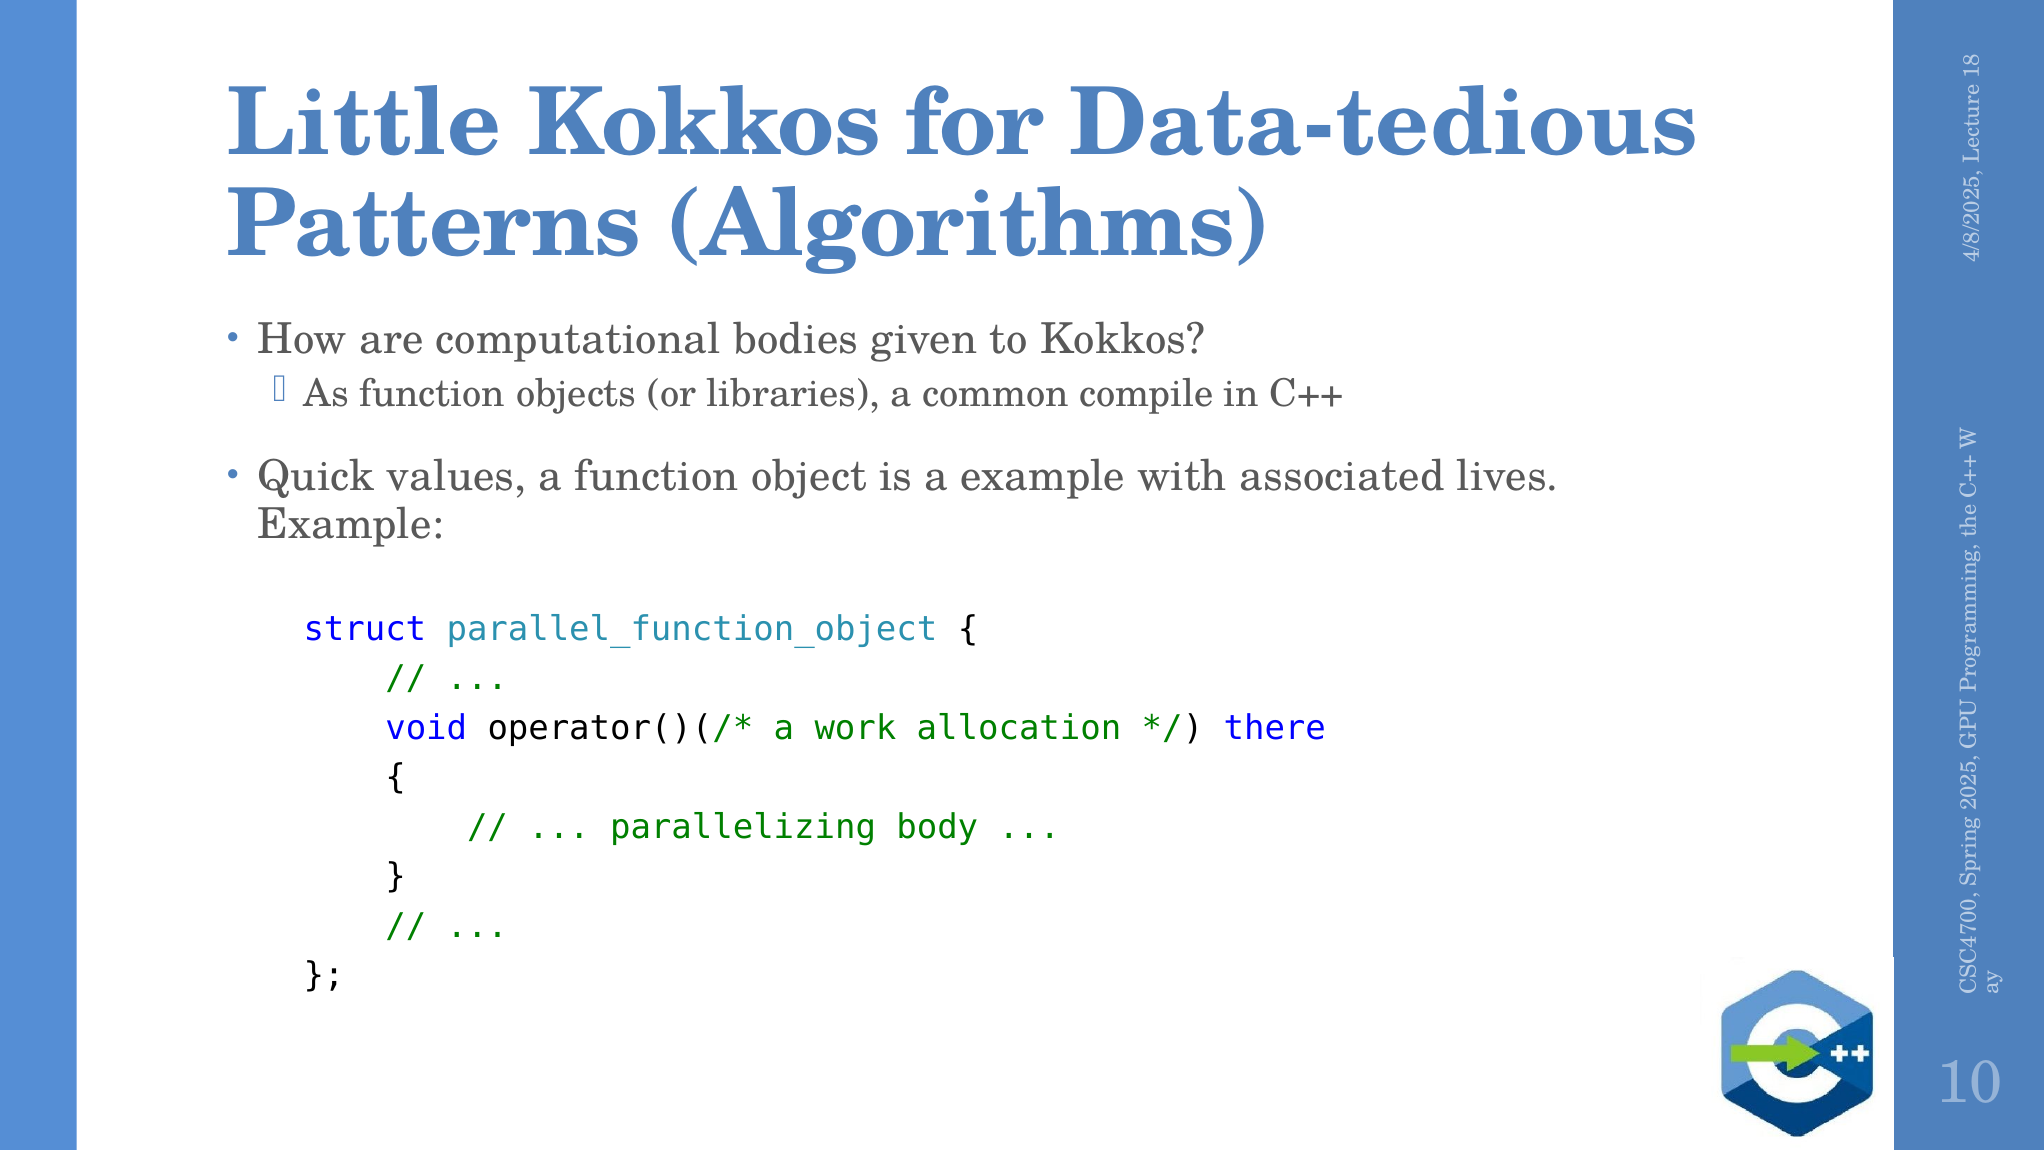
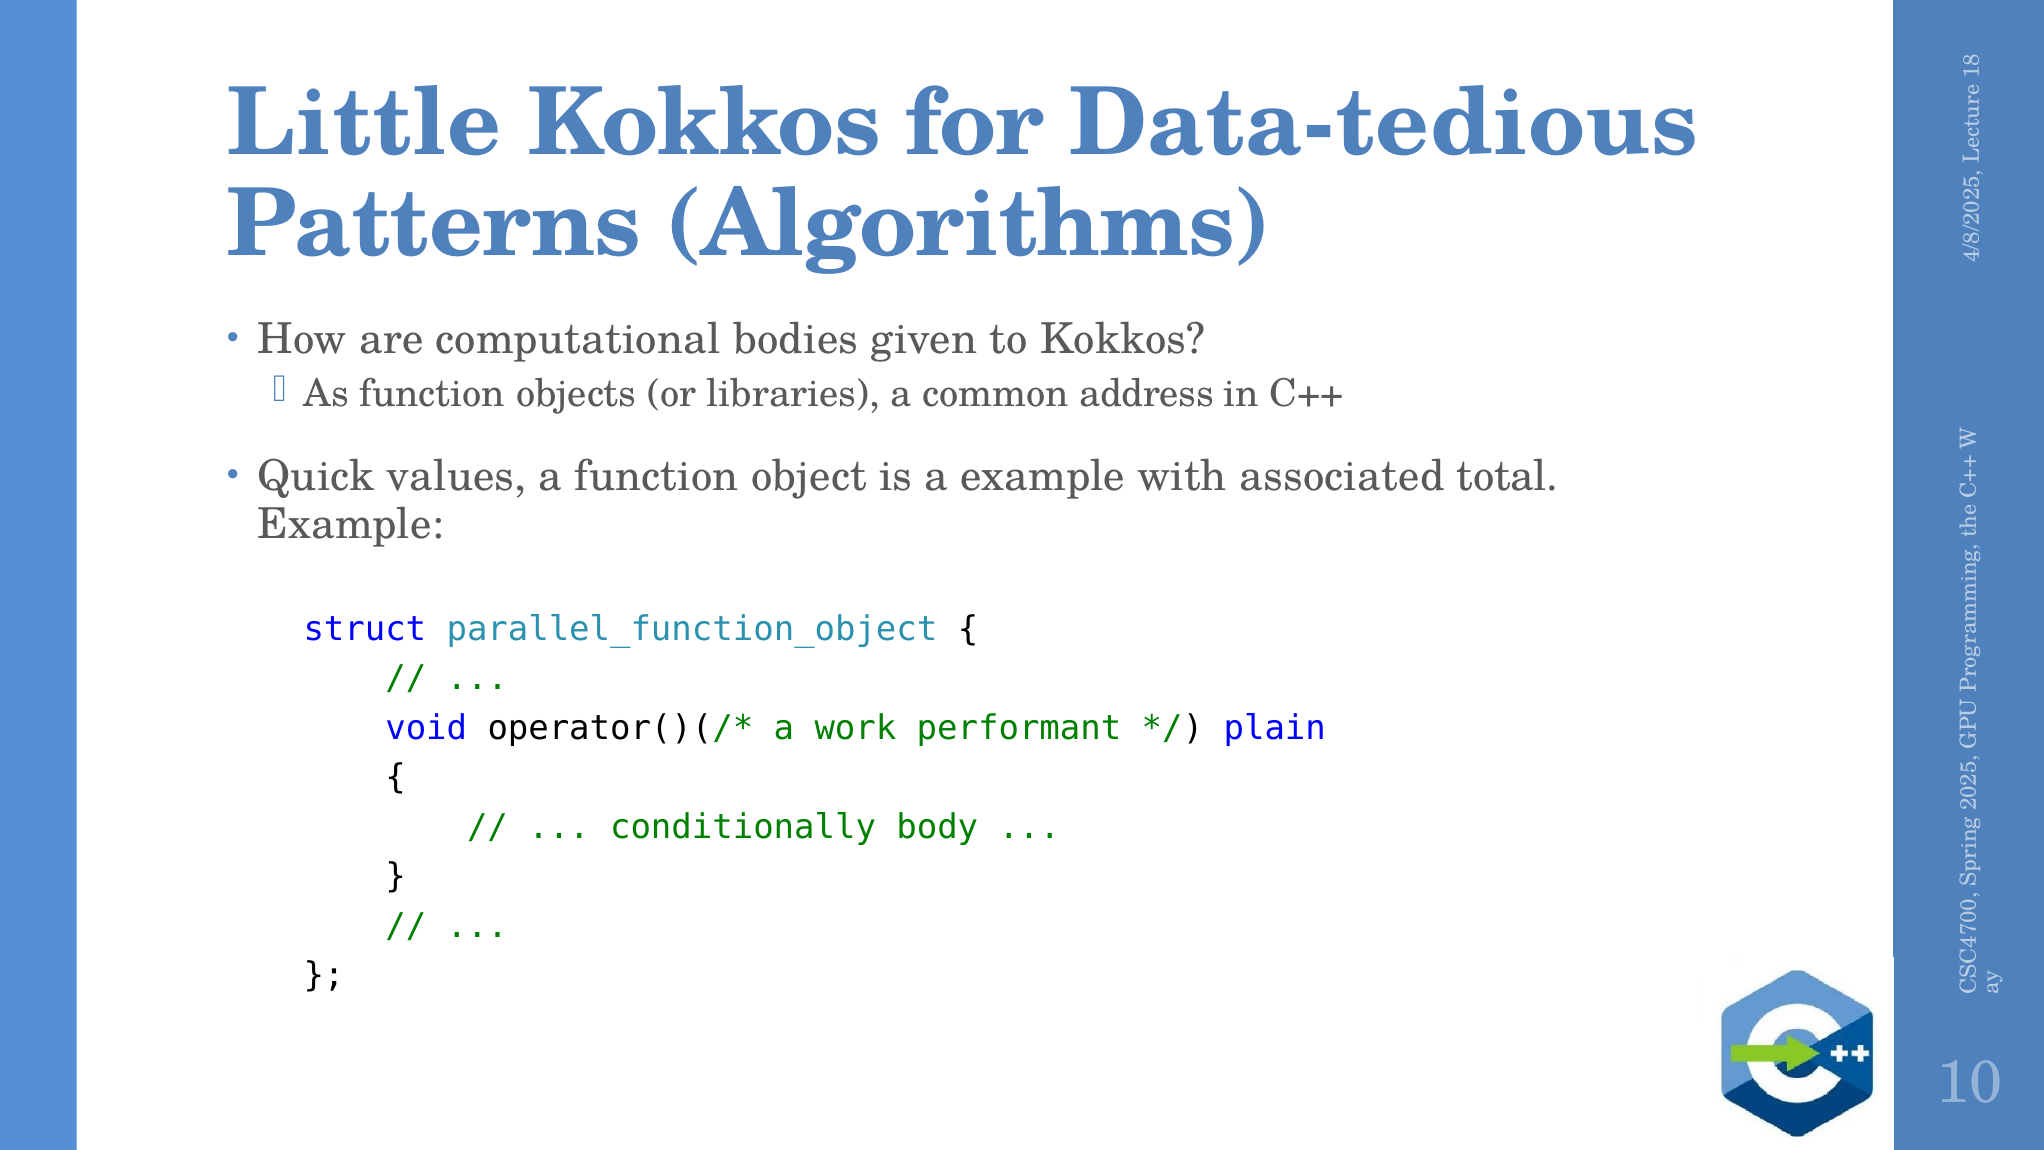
compile: compile -> address (1147, 394)
lives: lives -> total (1508, 476)
allocation: allocation -> performant (1019, 728)
there: there -> plain (1275, 728)
parallelizing: parallelizing -> conditionally (743, 827)
